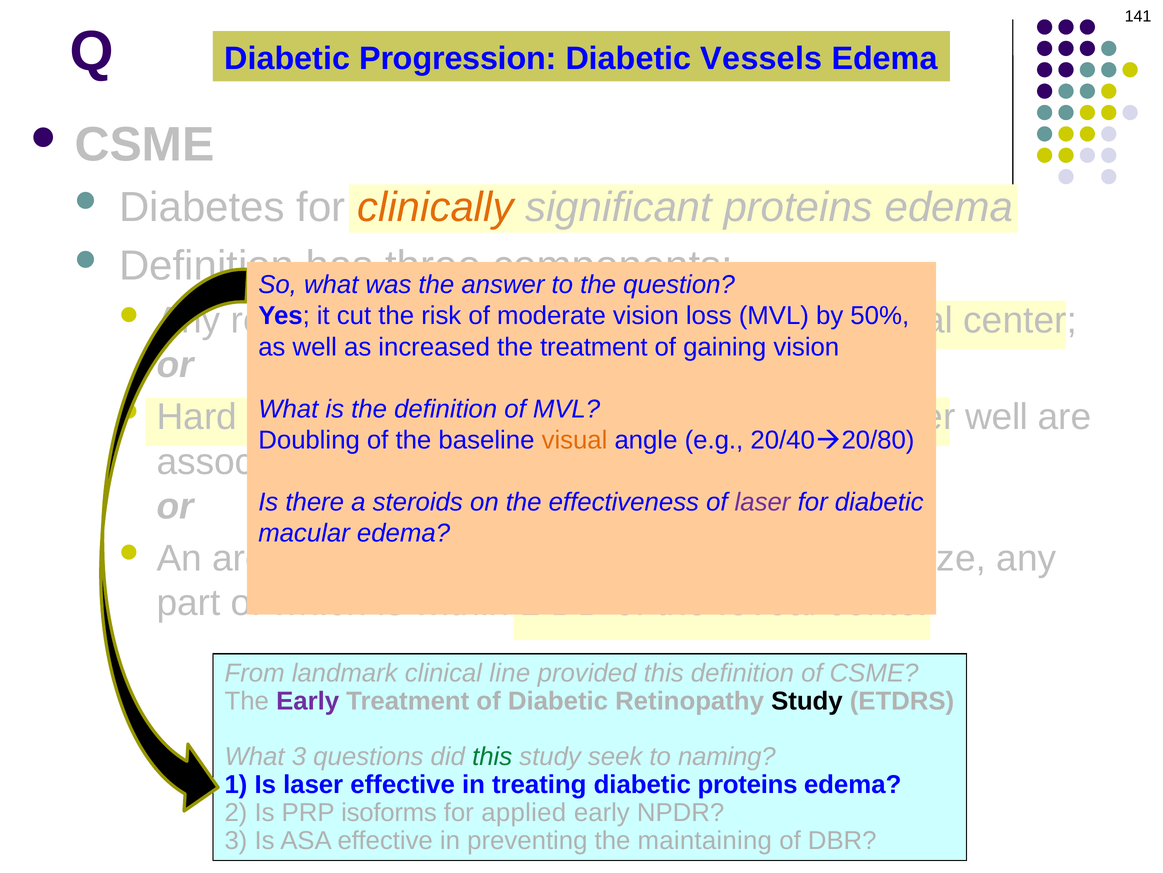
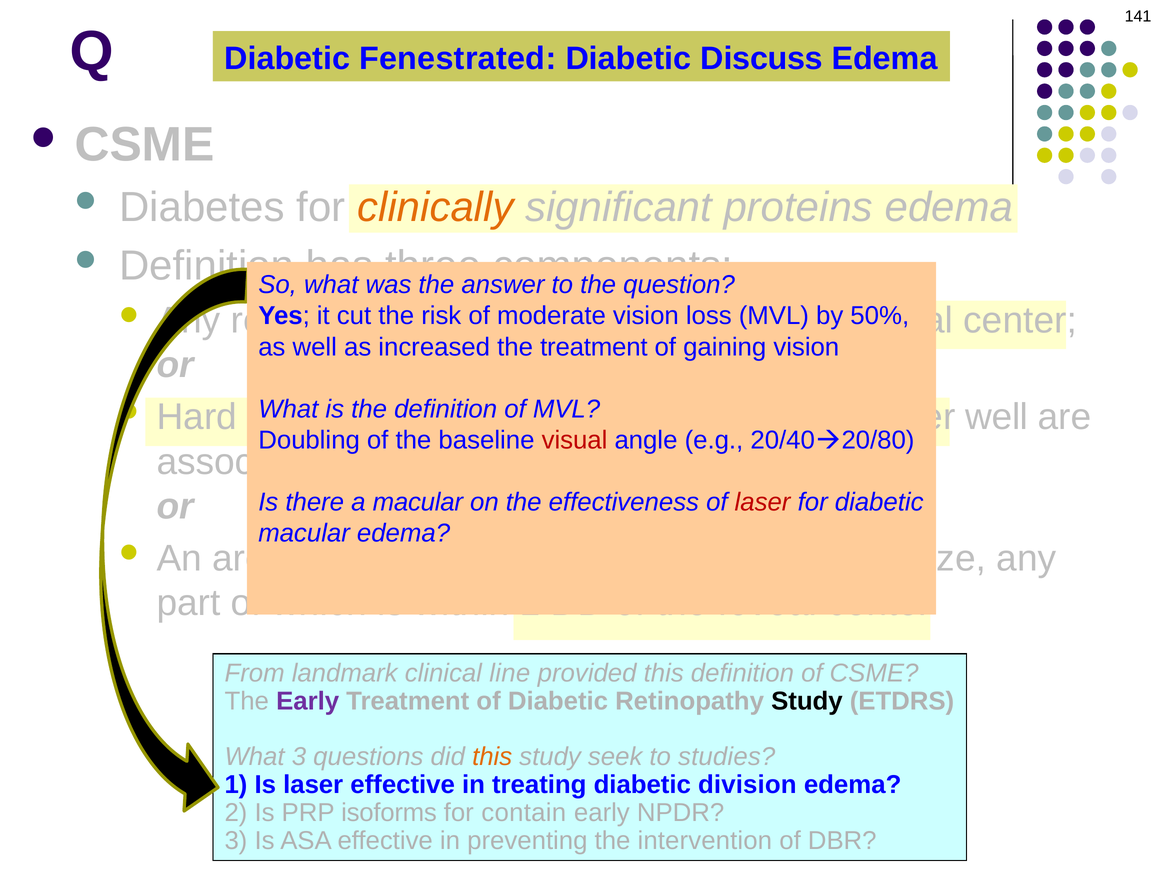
Progression: Progression -> Fenestrated (458, 58)
Vessels: Vessels -> Discuss (762, 58)
visual colour: orange -> red (575, 440)
a steroids: steroids -> macular (418, 502)
laser colour: purple -> red (763, 502)
this colour: green -> orange (492, 756)
naming: naming -> studies (727, 756)
diabetic proteins: proteins -> division (747, 784)
applied: applied -> contain (524, 812)
maintaining: maintaining -> intervention (705, 840)
